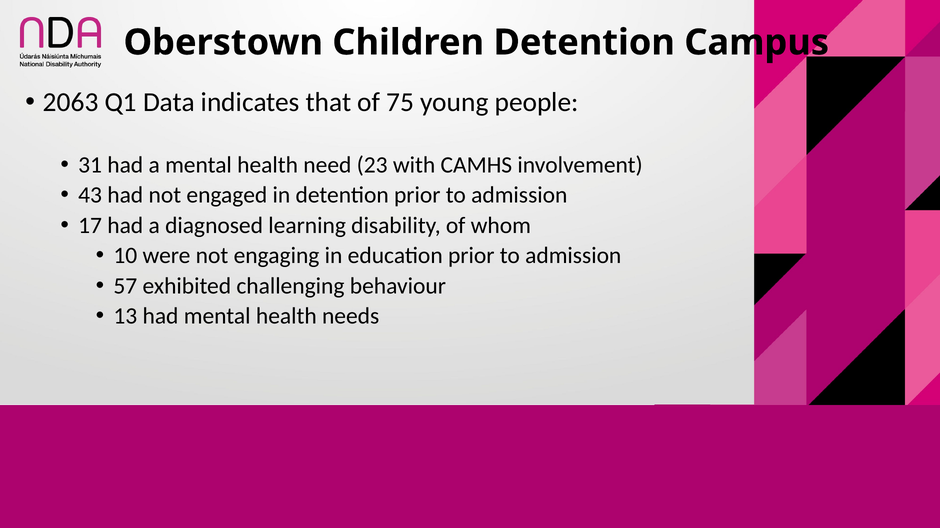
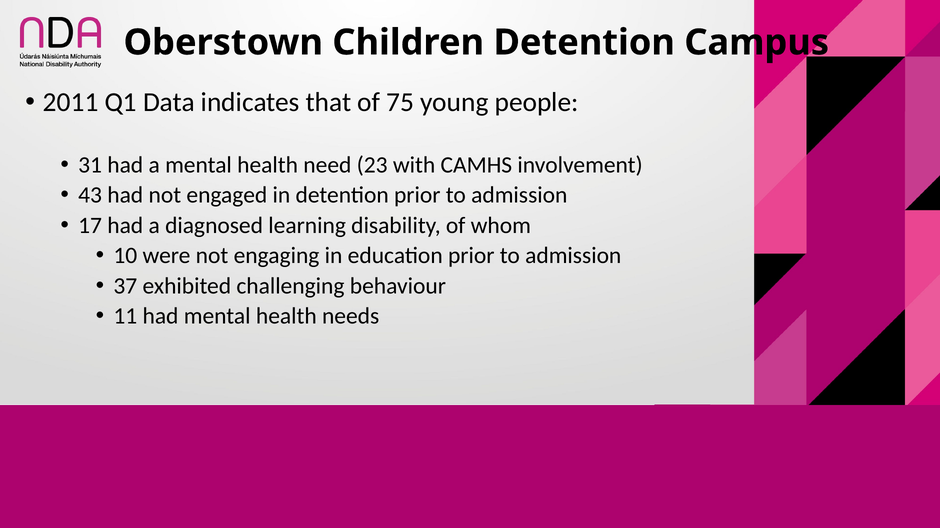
2063: 2063 -> 2011 (71, 103)
57: 57 -> 37 (125, 286)
13: 13 -> 11 (125, 316)
